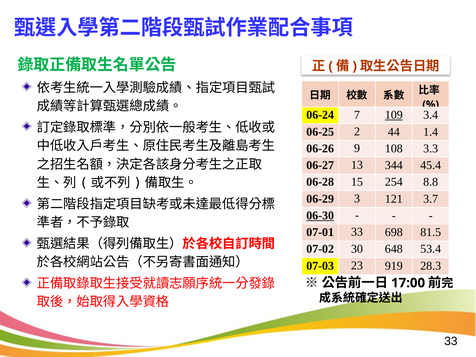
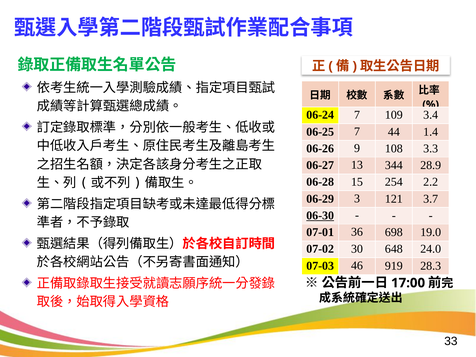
109 underline: present -> none (394, 115)
06-25 2: 2 -> 7 (357, 132)
45.4: 45.4 -> 28.9 (431, 165)
8.8: 8.8 -> 2.2 (431, 182)
07-01 33: 33 -> 36 (357, 232)
81.5: 81.5 -> 19.0 (431, 232)
53.4: 53.4 -> 24.0 (431, 249)
23: 23 -> 46 (357, 266)
